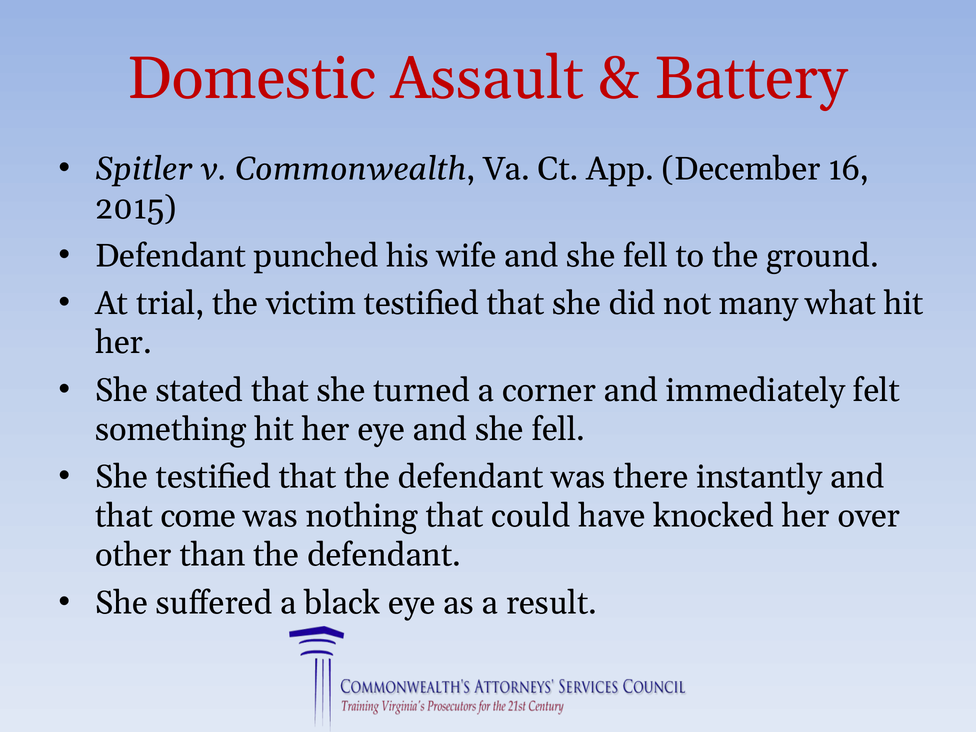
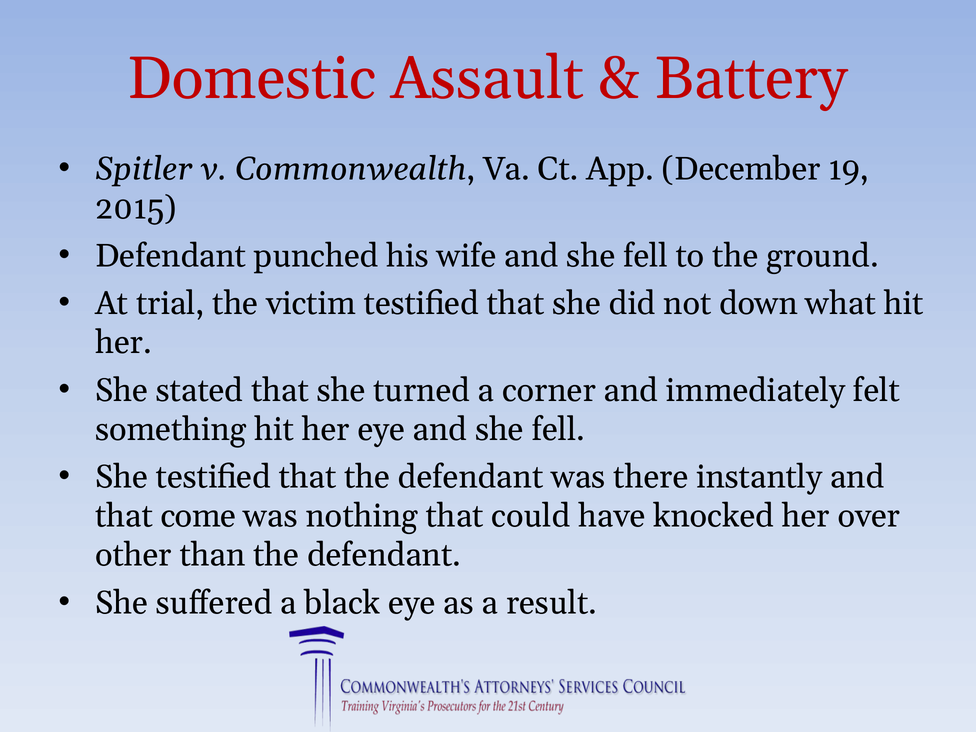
16: 16 -> 19 (849, 169)
many: many -> down (759, 304)
